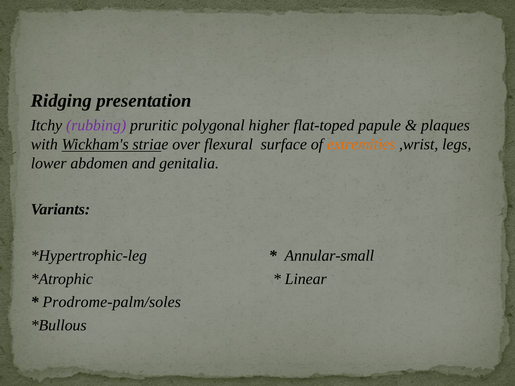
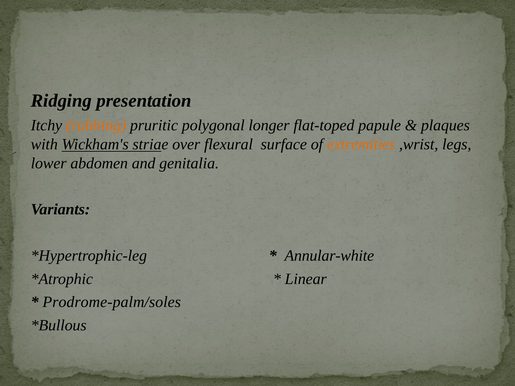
rubbing colour: purple -> orange (96, 126)
higher: higher -> longer (269, 126)
Annular-small: Annular-small -> Annular-white (329, 256)
